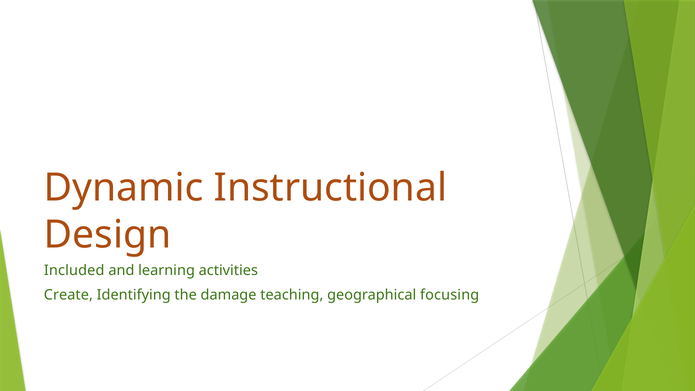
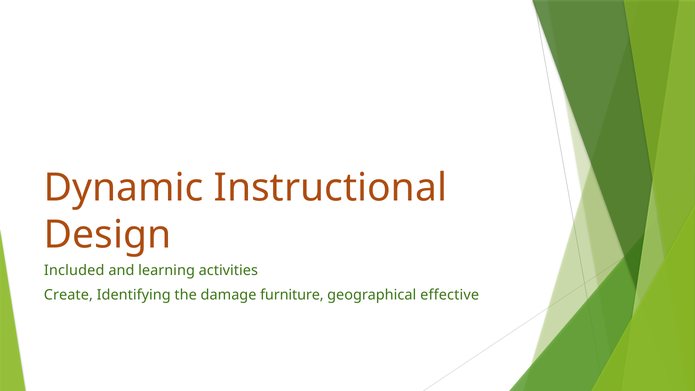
teaching: teaching -> furniture (292, 295)
focusing: focusing -> effective (450, 295)
